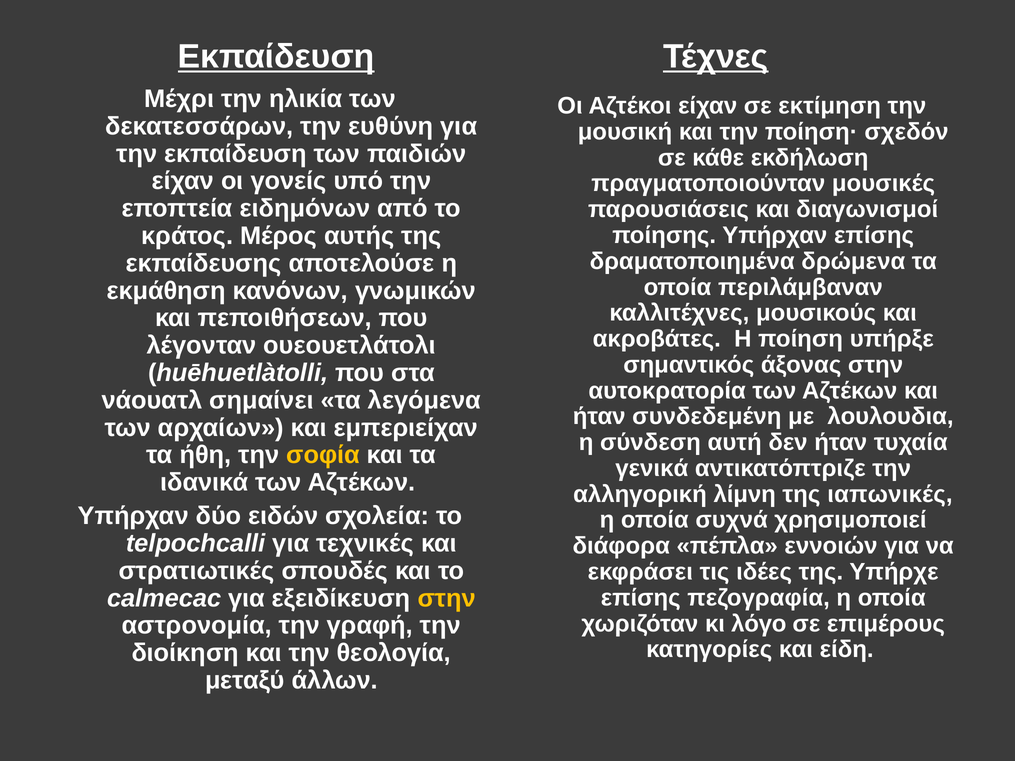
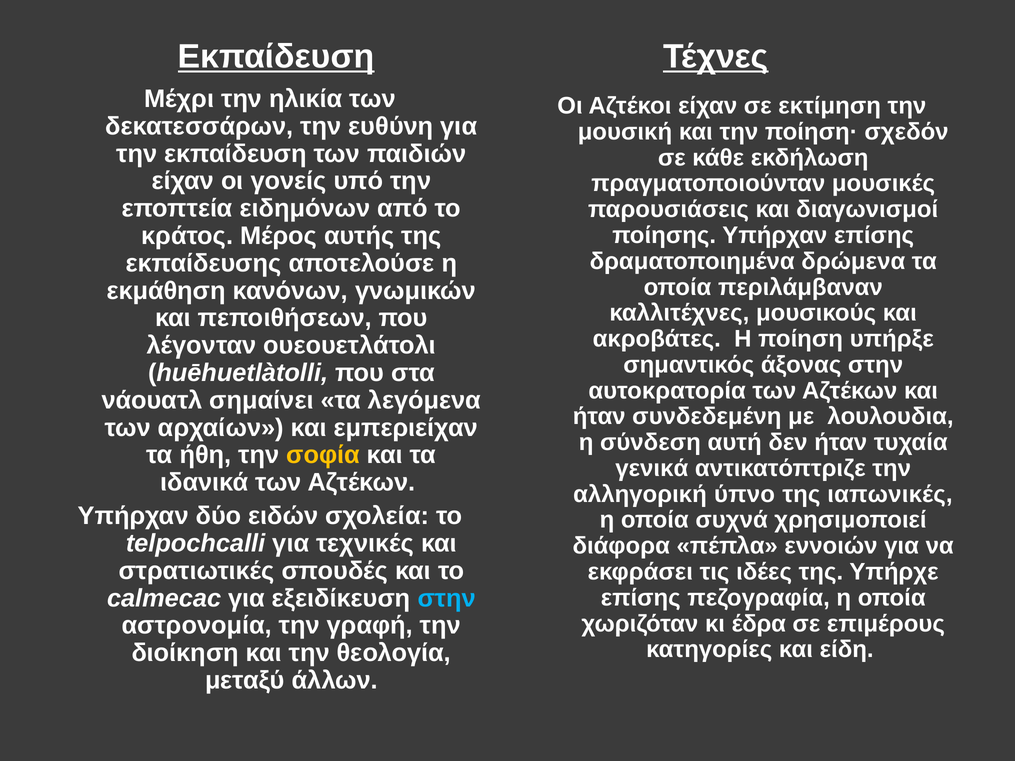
λίμνη: λίμνη -> ύπνο (745, 494)
στην colour: yellow -> light blue (447, 598)
λόγο: λόγο -> έδρα (759, 624)
